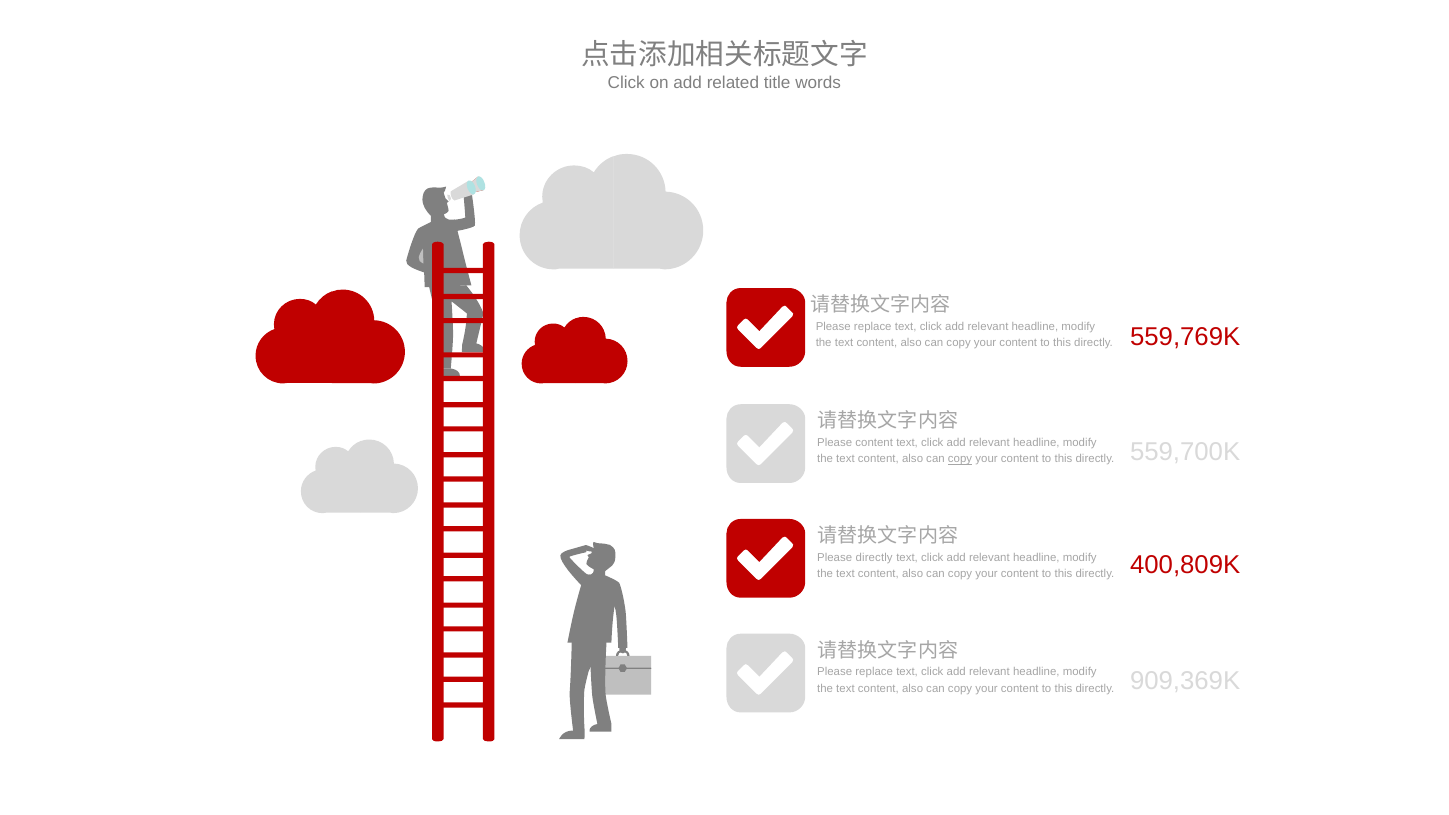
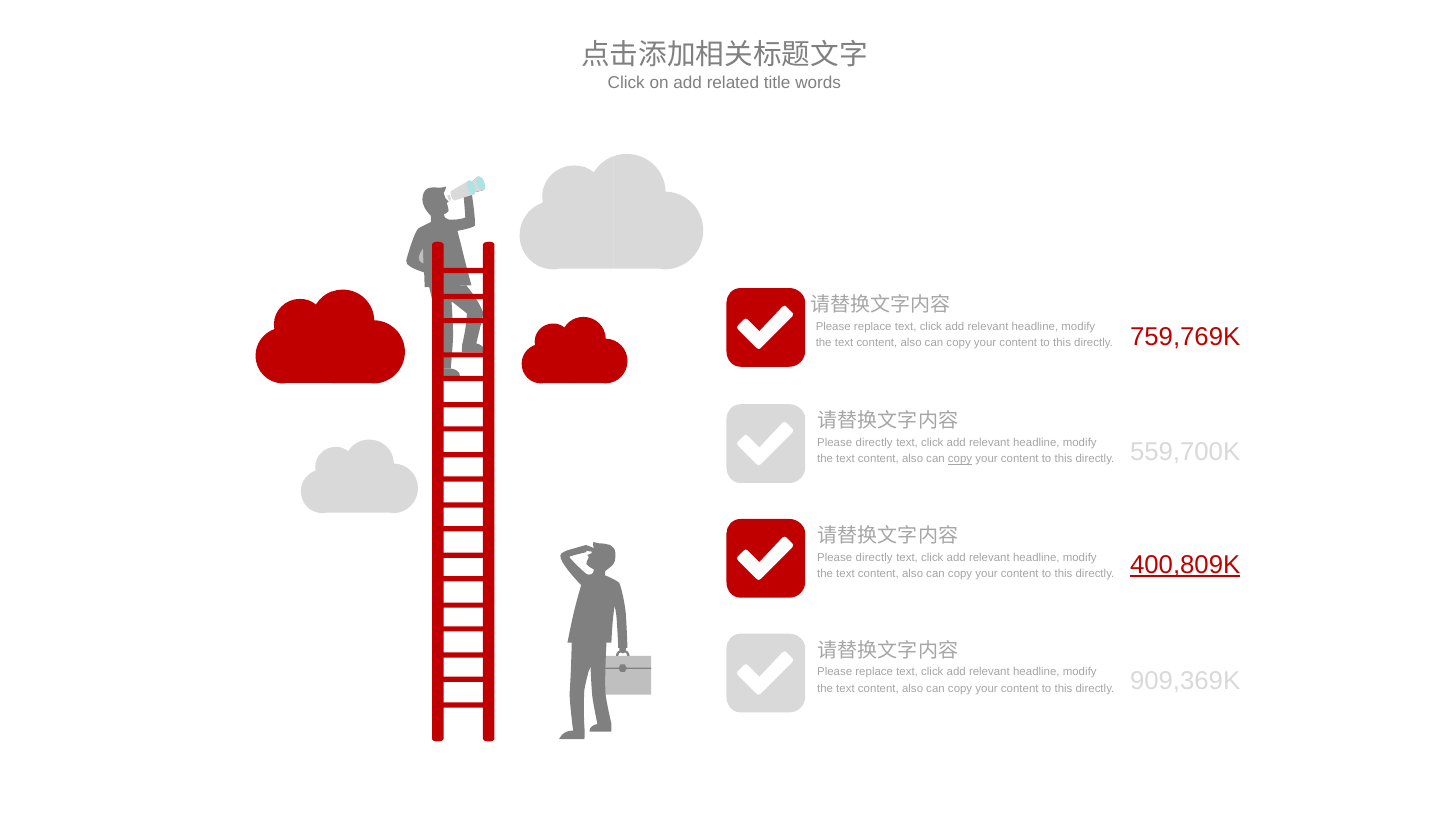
559,769K: 559,769K -> 759,769K (1185, 337)
content: content -> directly (874, 443)
400,809K underline: none -> present (1185, 565)
